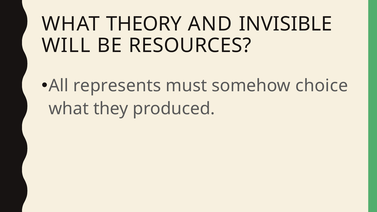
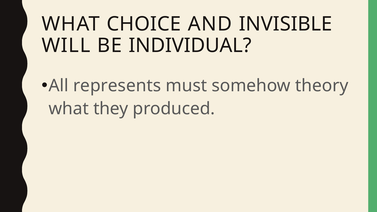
THEORY: THEORY -> CHOICE (144, 24)
RESOURCES: RESOURCES -> INDIVIDUAL (190, 46)
choice: choice -> theory (322, 86)
